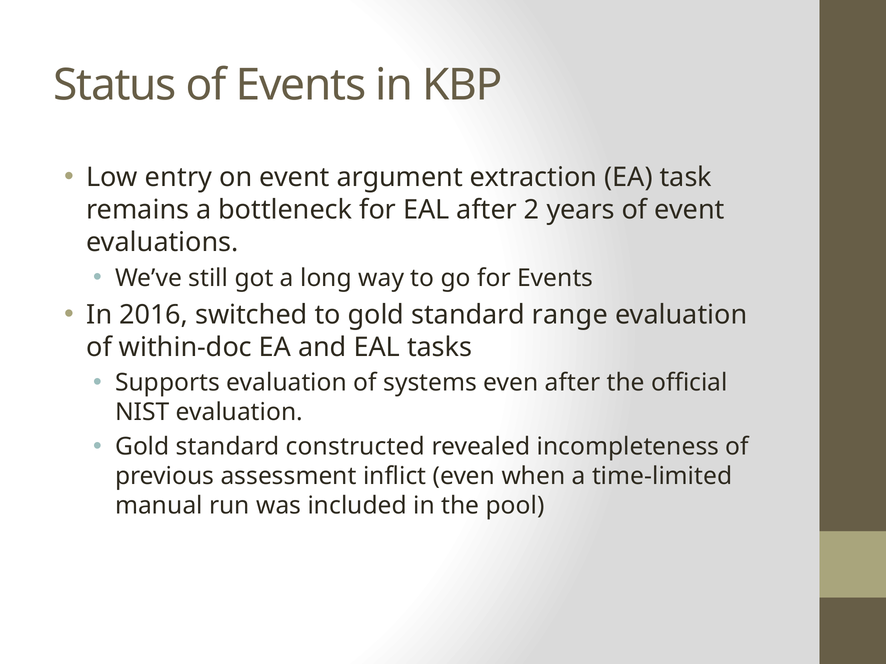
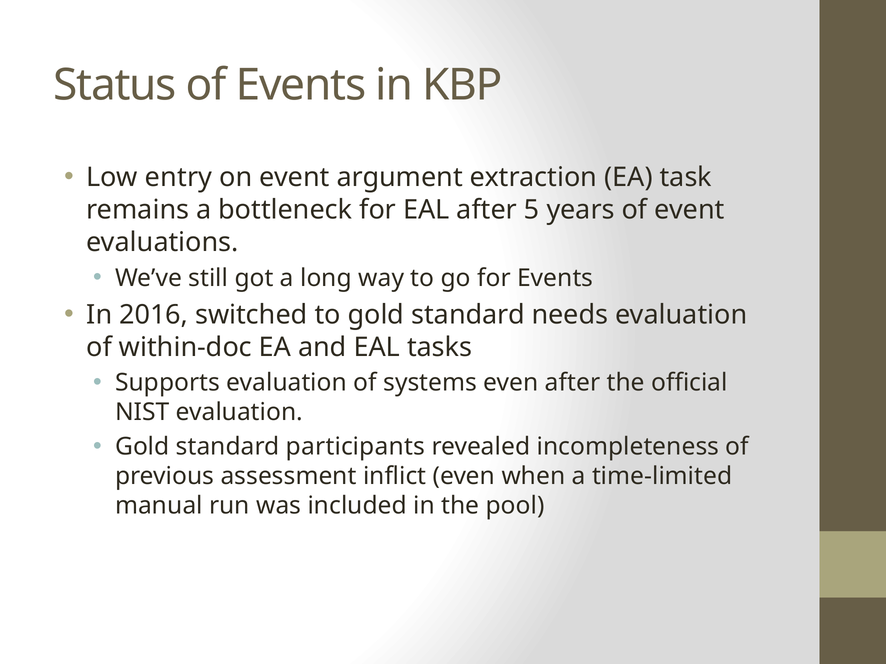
2: 2 -> 5 (532, 210)
range: range -> needs (570, 315)
constructed: constructed -> participants (355, 447)
